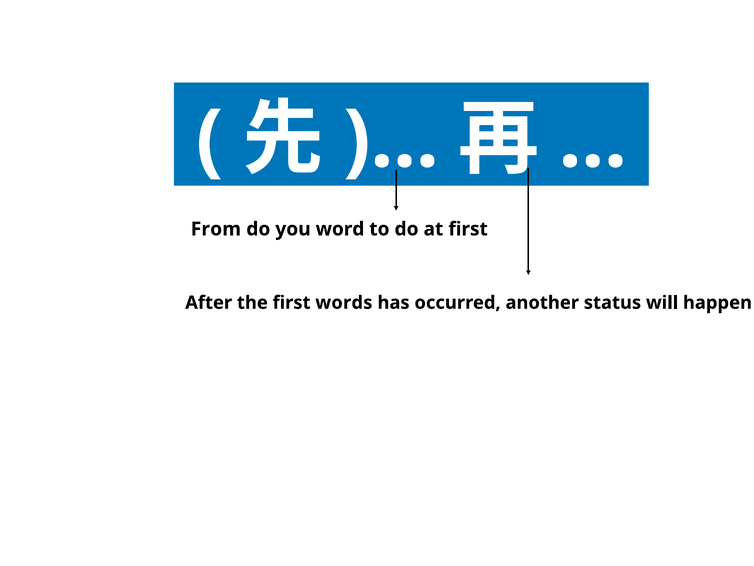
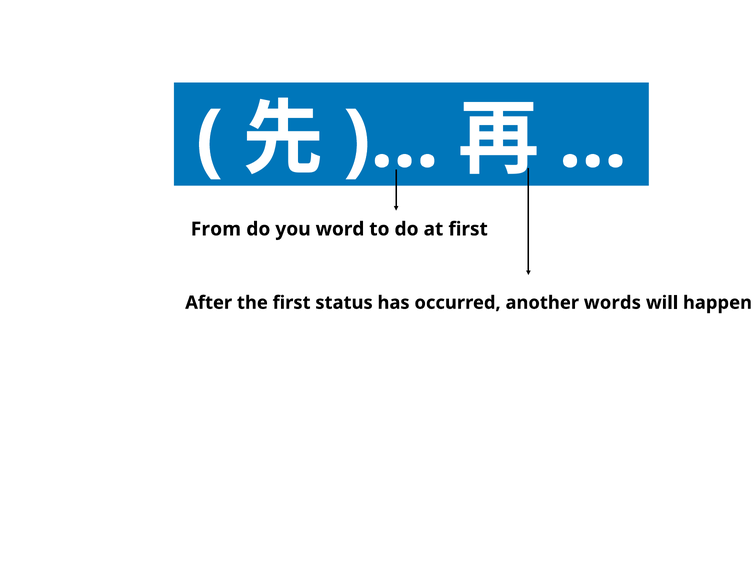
words: words -> status (344, 302)
status: status -> words (612, 302)
